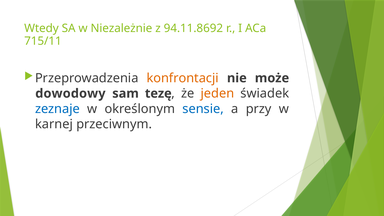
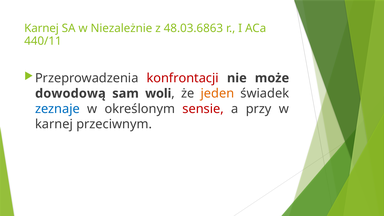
Wtedy: Wtedy -> Karnej (41, 28)
94.11.8692: 94.11.8692 -> 48.03.6863 (193, 28)
715/11: 715/11 -> 440/11 (43, 41)
konfrontacji colour: orange -> red (183, 78)
dowodowy: dowodowy -> dowodową (70, 93)
tezę: tezę -> woli (158, 93)
sensie colour: blue -> red (203, 109)
